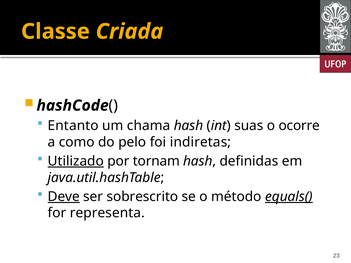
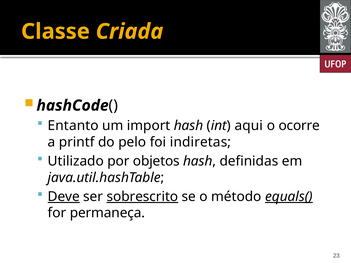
chama: chama -> import (149, 126)
suas: suas -> aqui (249, 126)
como: como -> printf (77, 142)
Utilizado underline: present -> none (76, 161)
tornam: tornam -> objetos (156, 161)
sobrescrito underline: none -> present (142, 197)
representa: representa -> permaneça (107, 213)
